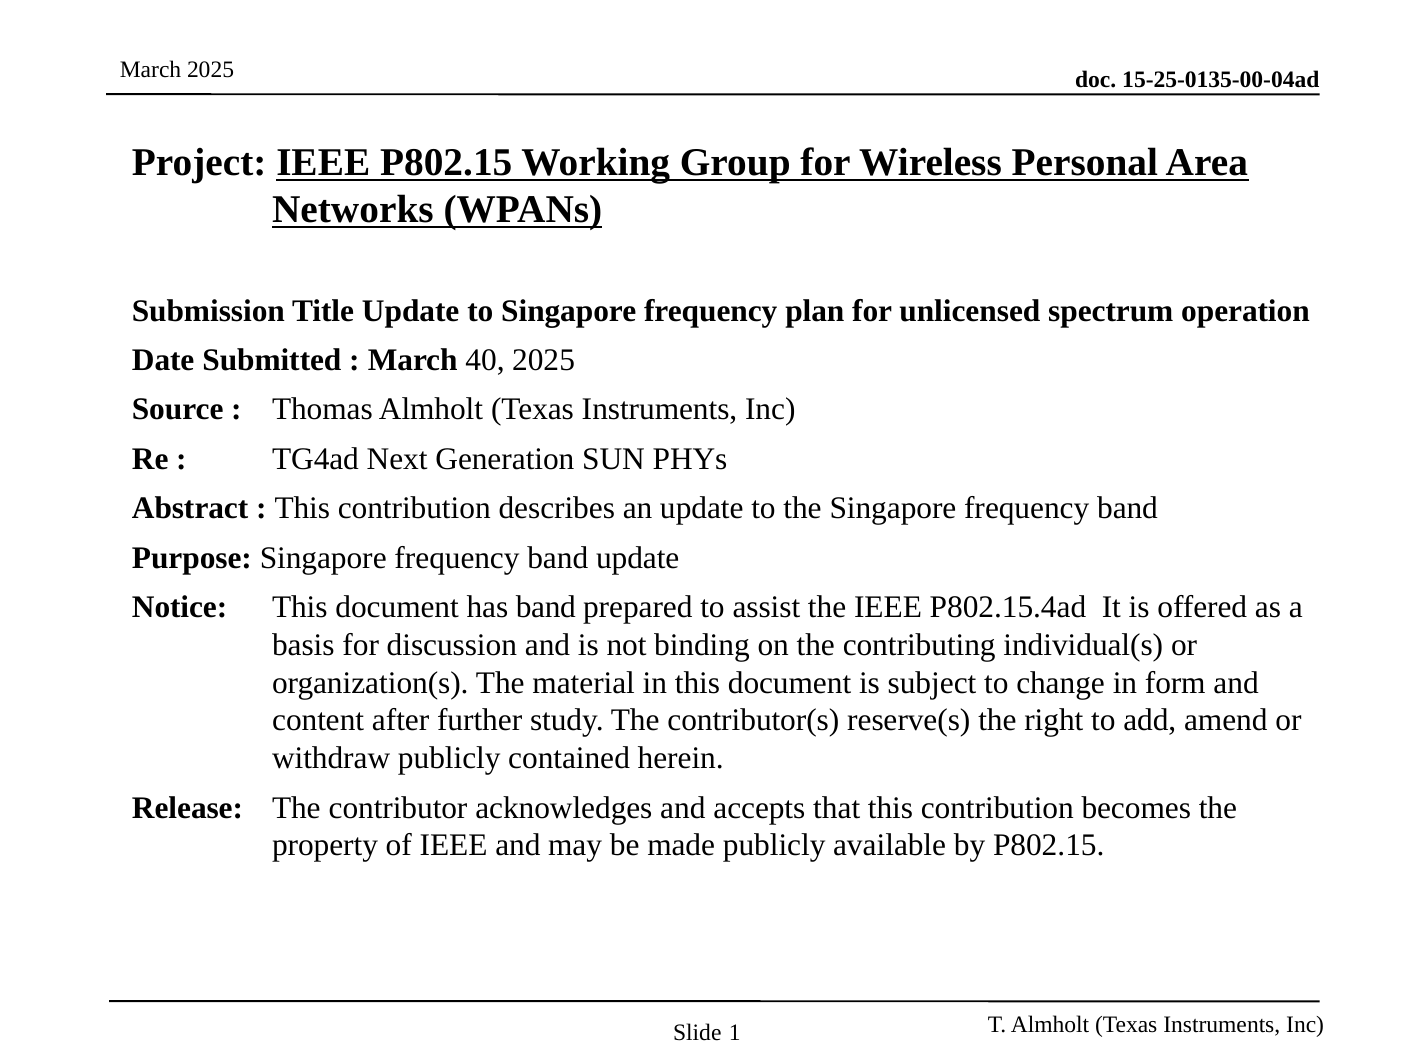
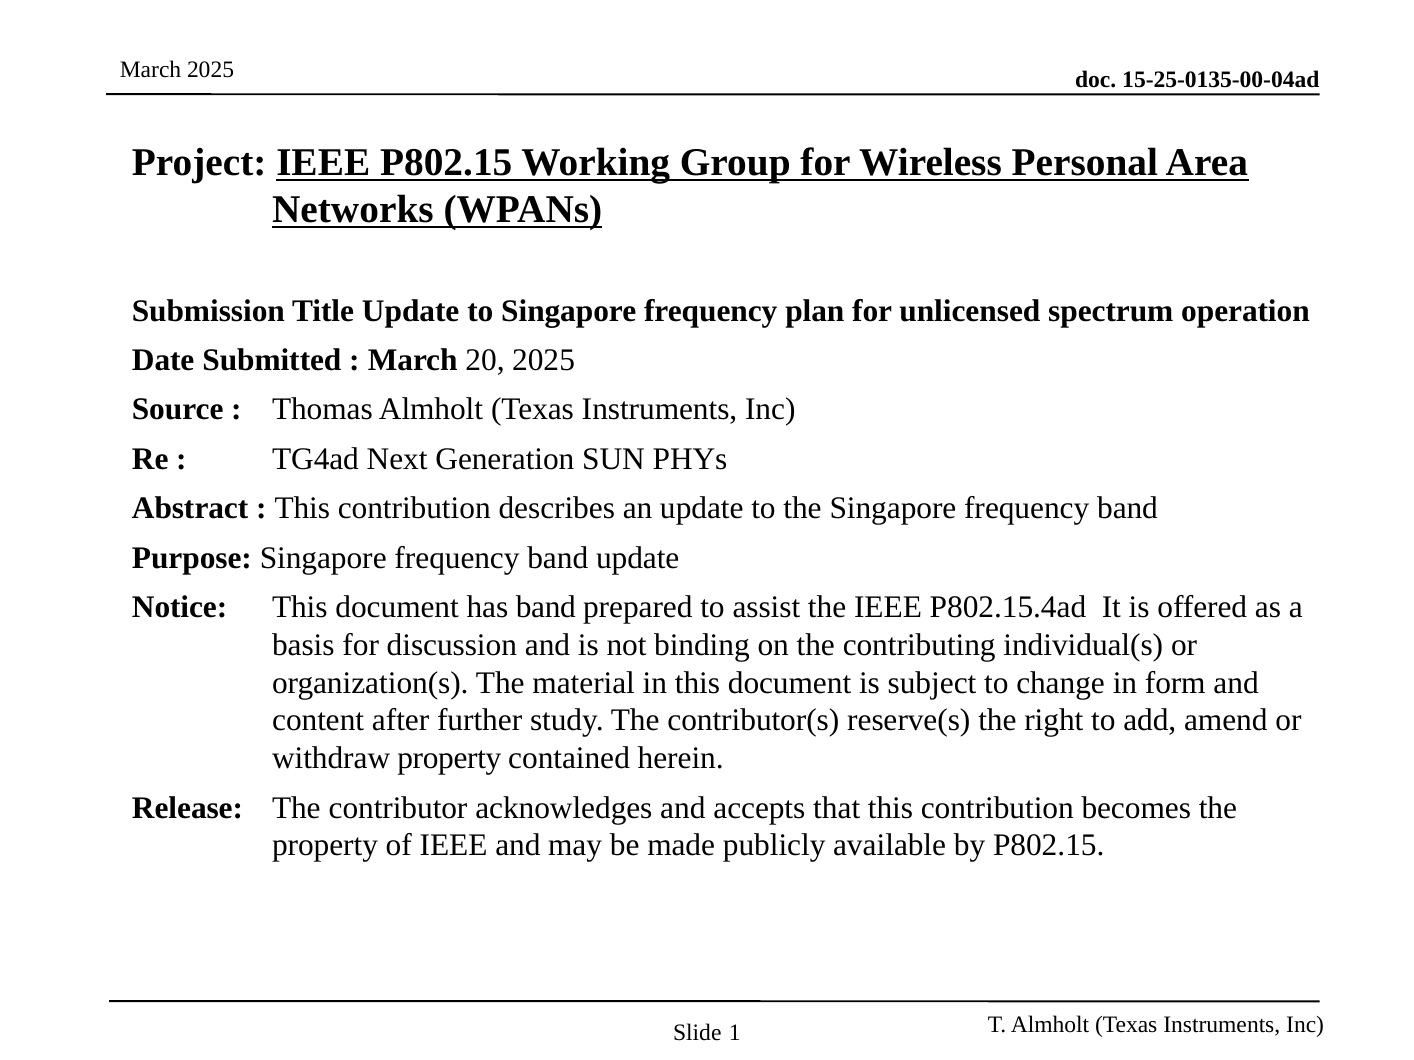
40: 40 -> 20 (485, 360)
withdraw publicly: publicly -> property (449, 759)
